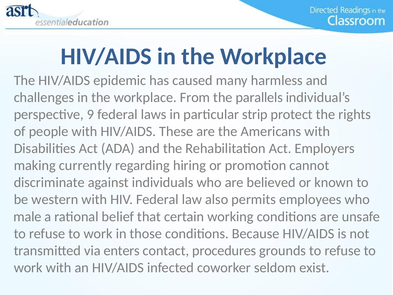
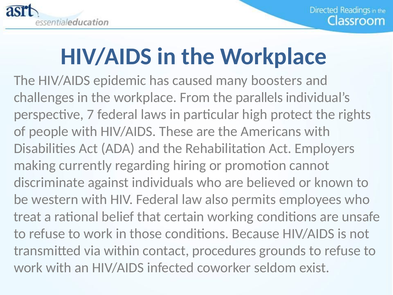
harmless: harmless -> boosters (277, 80)
9: 9 -> 7 (91, 114)
strip: strip -> high (255, 114)
male: male -> treat (27, 216)
enters: enters -> within (122, 250)
